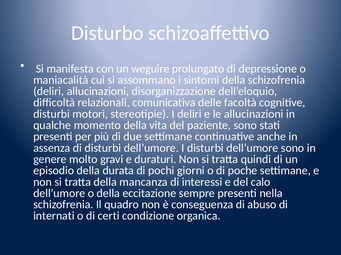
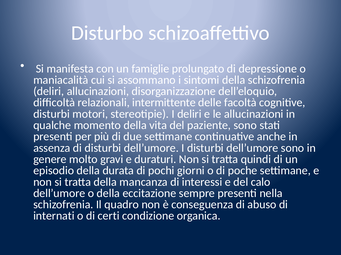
weguire: weguire -> famiglie (150, 69)
comunicativa: comunicativa -> intermittente (164, 103)
